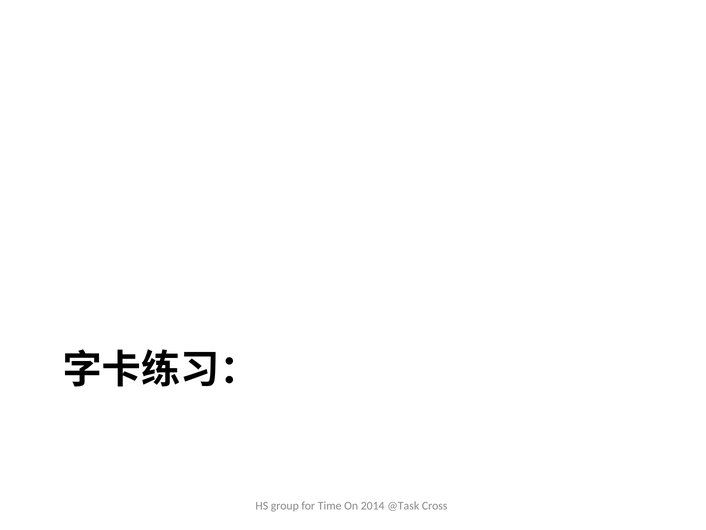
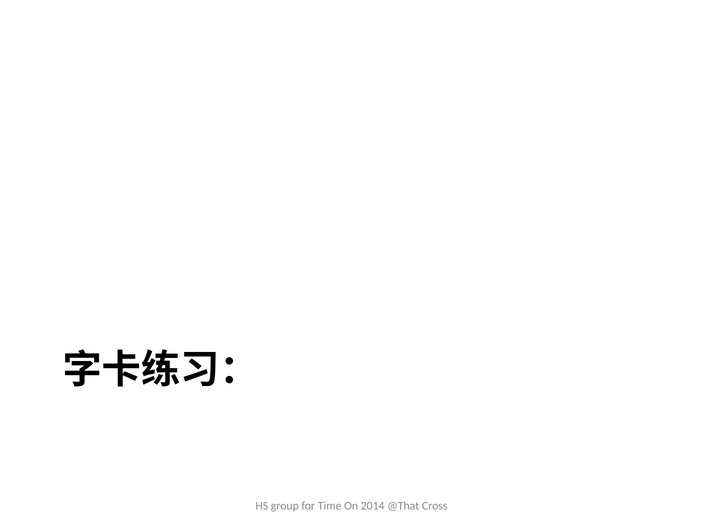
@Task: @Task -> @That (403, 506)
